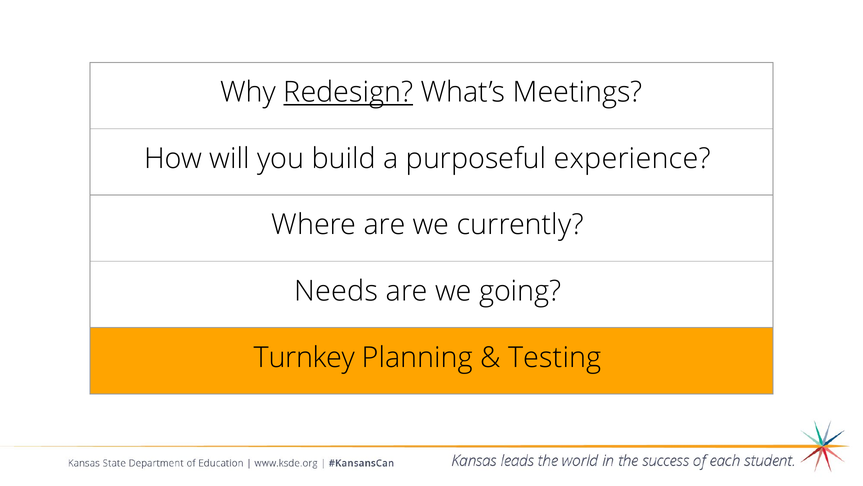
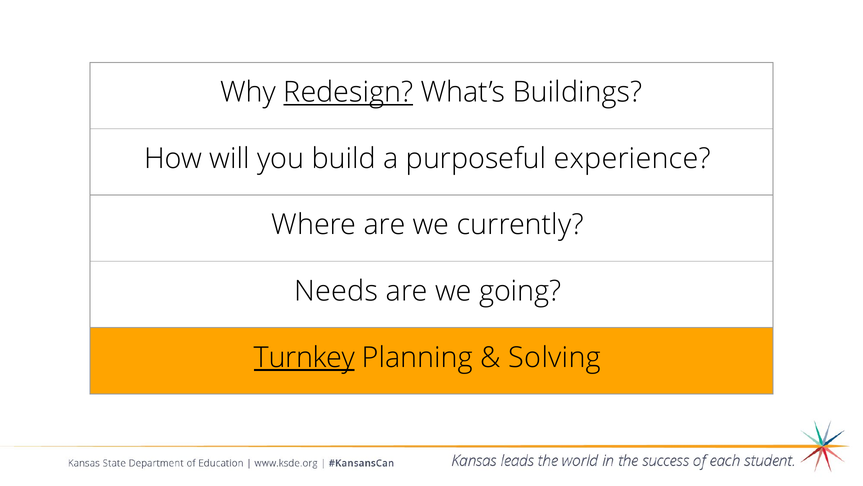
Meetings: Meetings -> Buildings (578, 92)
Turnkey underline: none -> present (304, 357)
Testing: Testing -> Solving (555, 357)
